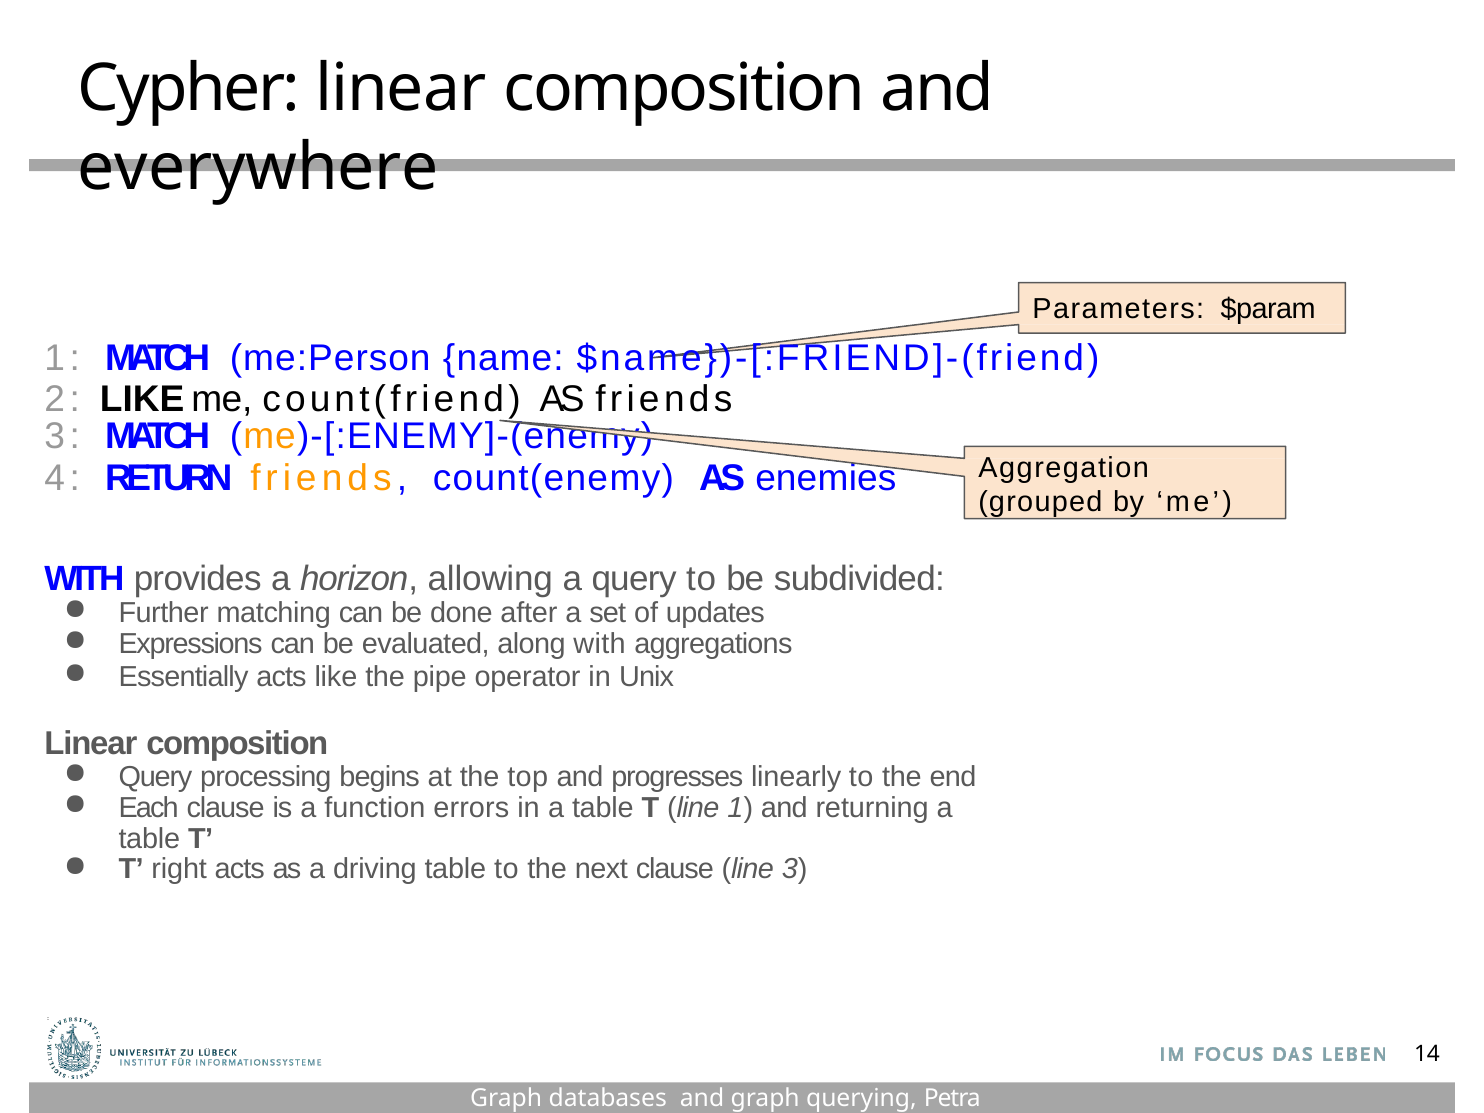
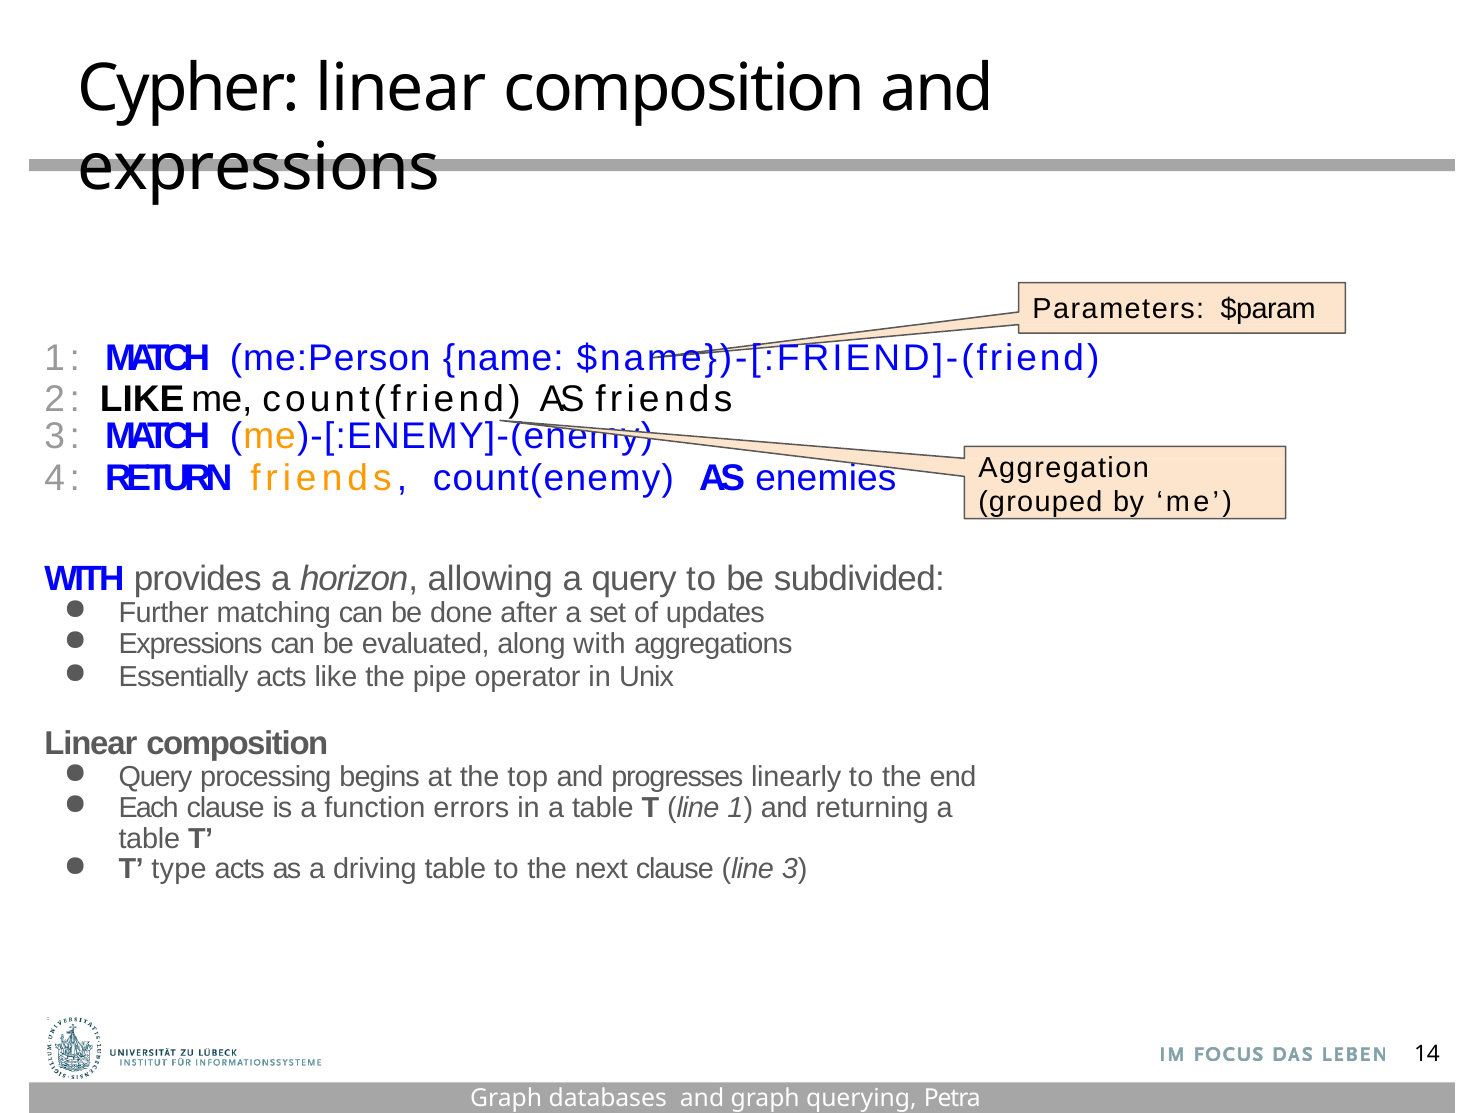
everywhere: everywhere -> expressions (259, 168)
right: right -> type (179, 869)
